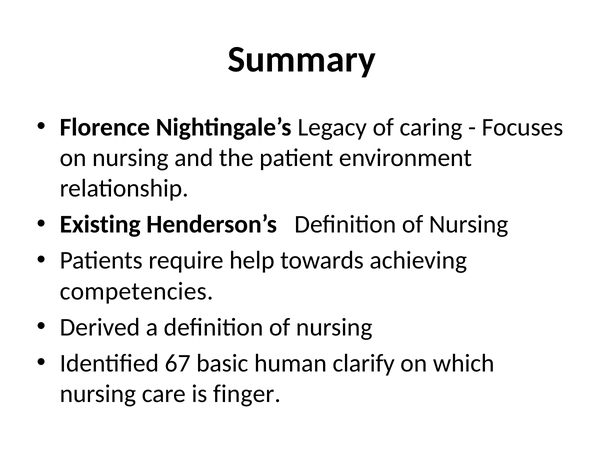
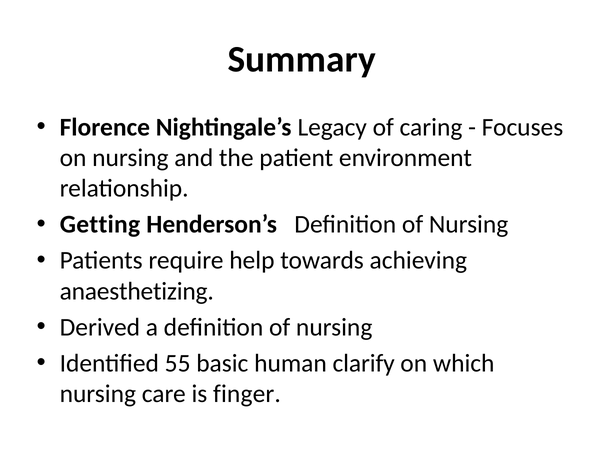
Existing: Existing -> Getting (100, 224)
competencies: competencies -> anaesthetizing (137, 291)
67: 67 -> 55 (178, 363)
